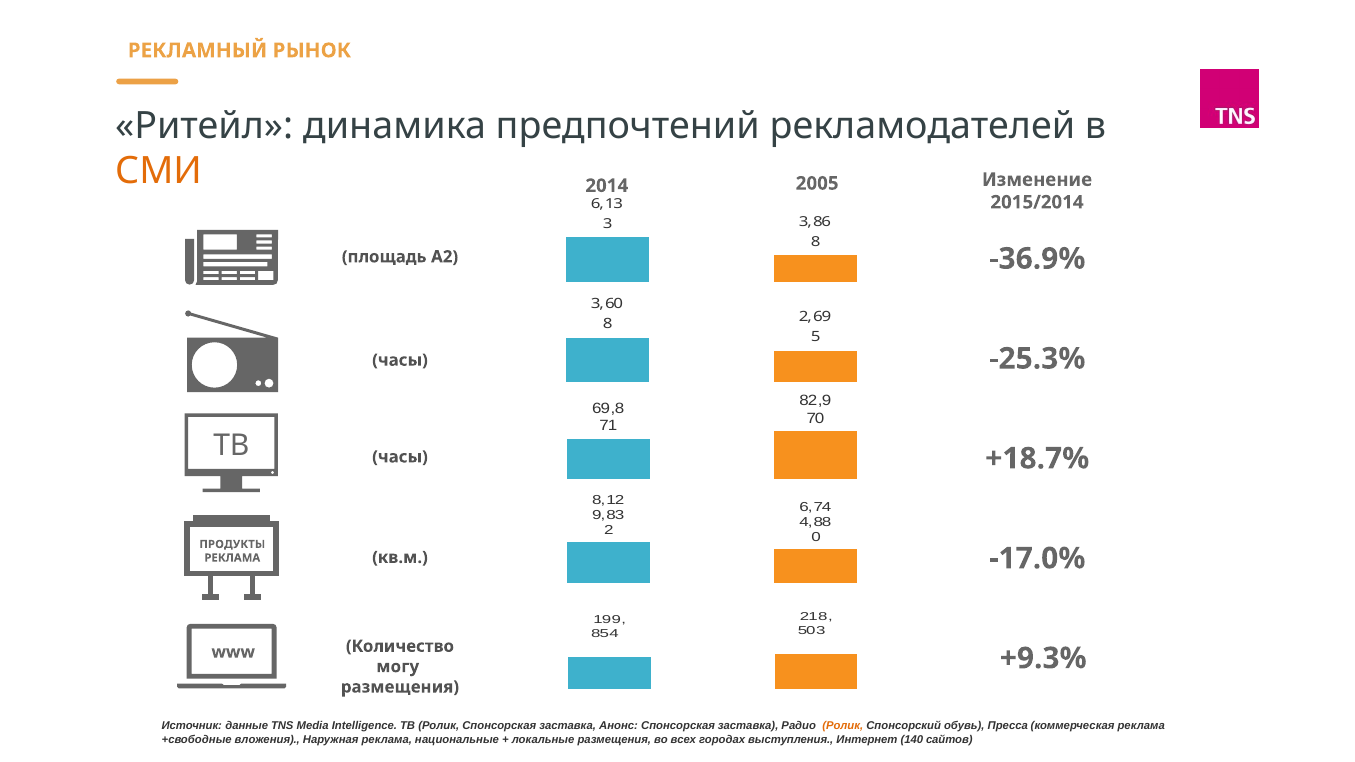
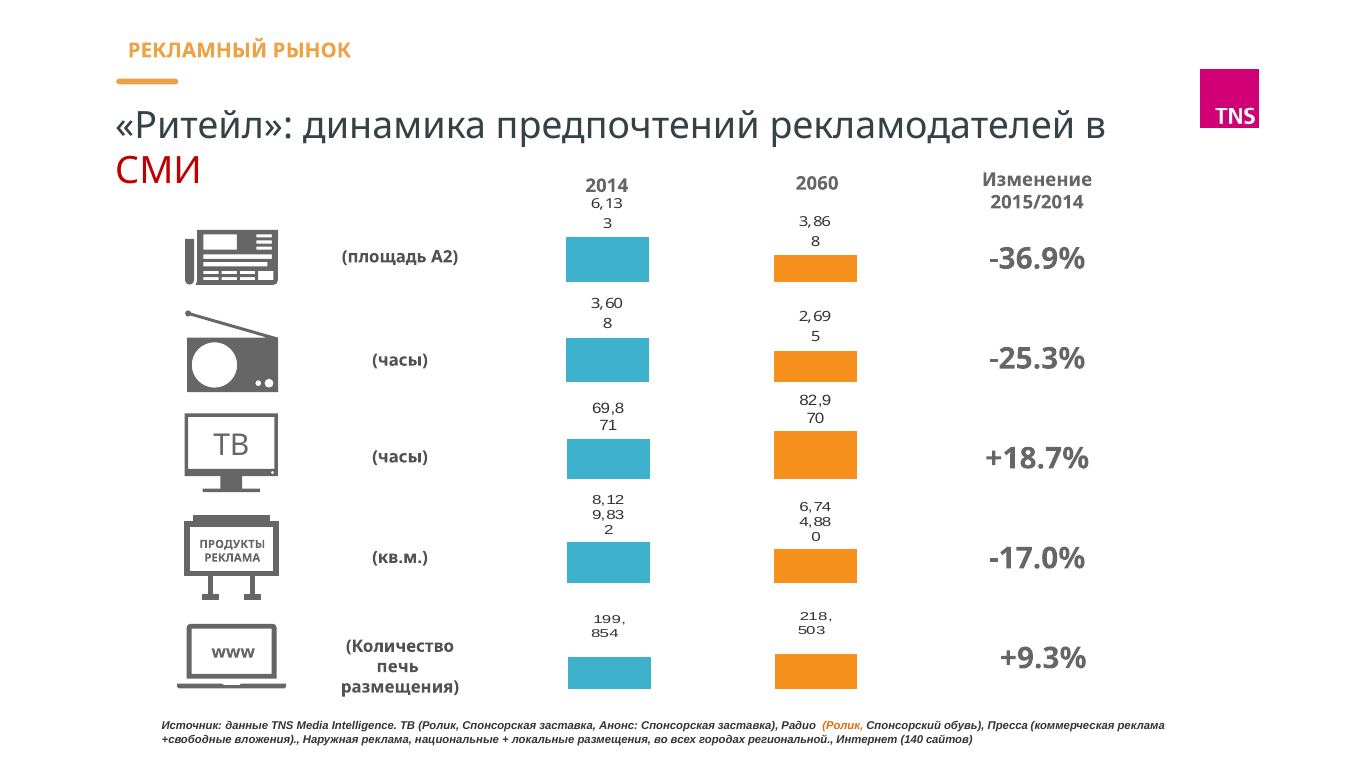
СМИ colour: orange -> red (159, 171)
2005: 2005 -> 2060 (817, 183)
могу: могу -> печь (398, 667)
выступления: выступления -> региональной (791, 740)
